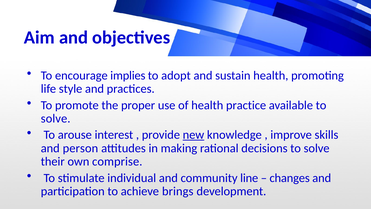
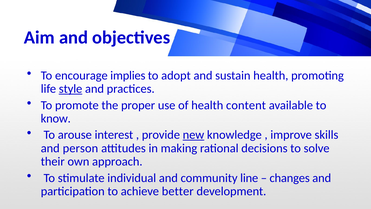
style underline: none -> present (71, 89)
practice: practice -> content (246, 105)
solve: solve -> know (56, 118)
comprise: comprise -> approach (117, 161)
brings: brings -> better (178, 191)
